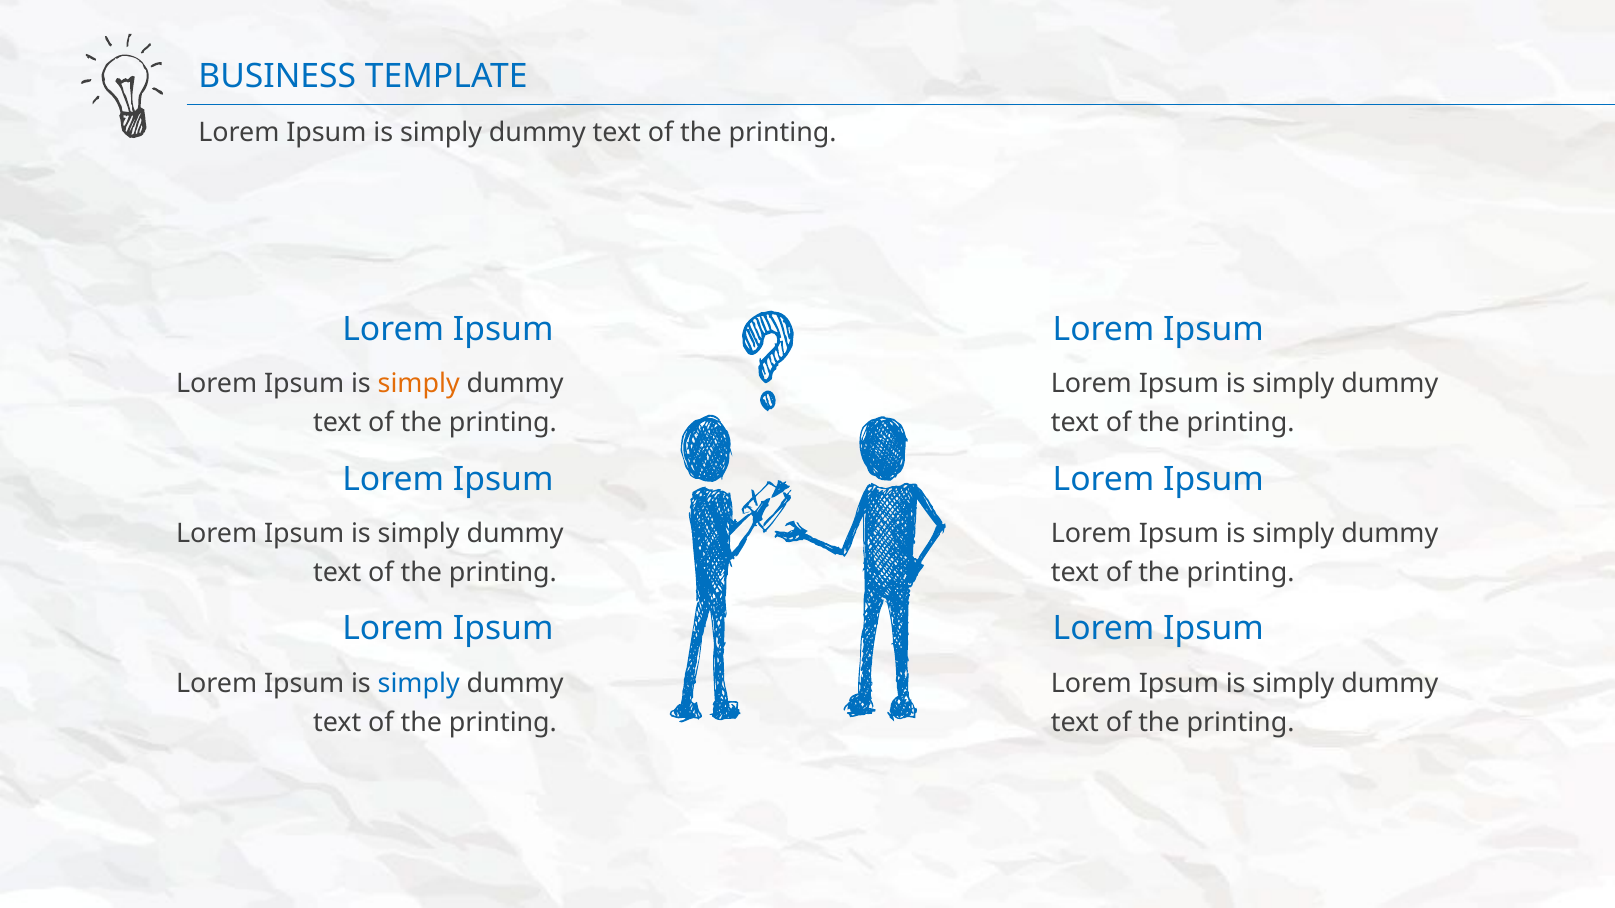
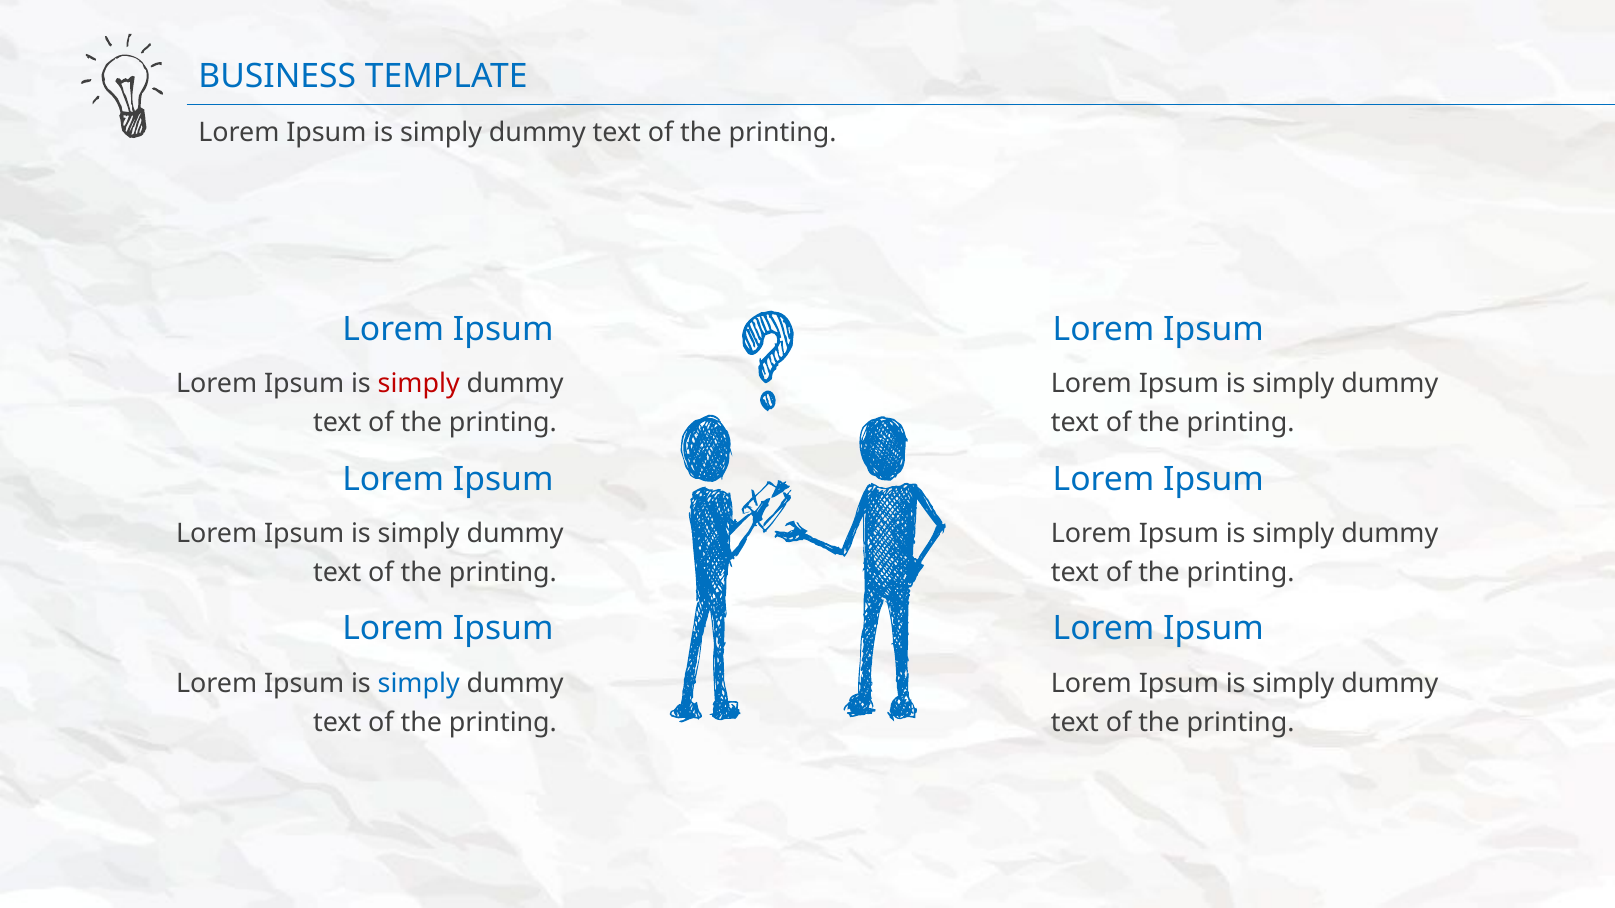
simply colour: orange -> red (419, 384)
